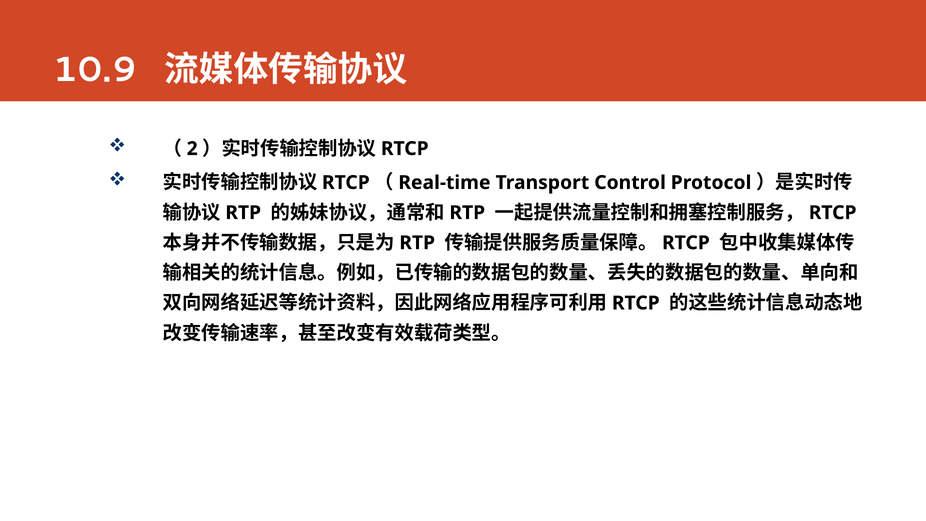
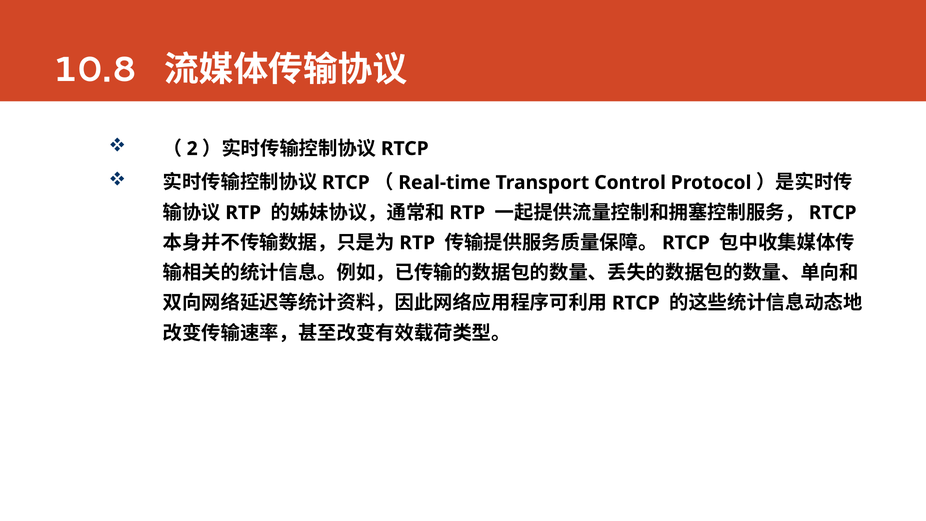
10.9: 10.9 -> 10.8 (95, 70)
